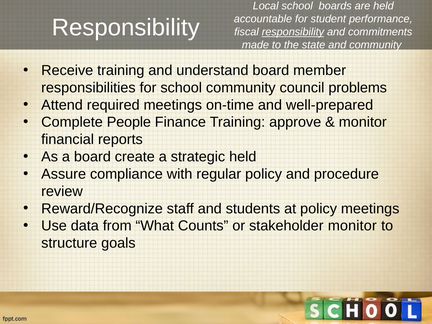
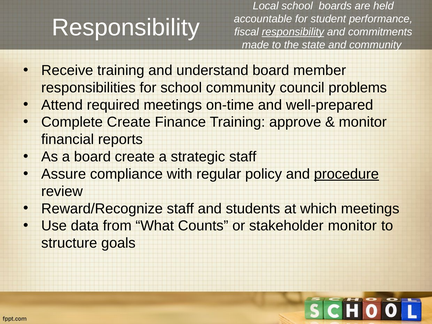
Complete People: People -> Create (129, 122)
strategic held: held -> staff (243, 157)
procedure underline: none -> present (346, 174)
at policy: policy -> which (319, 209)
